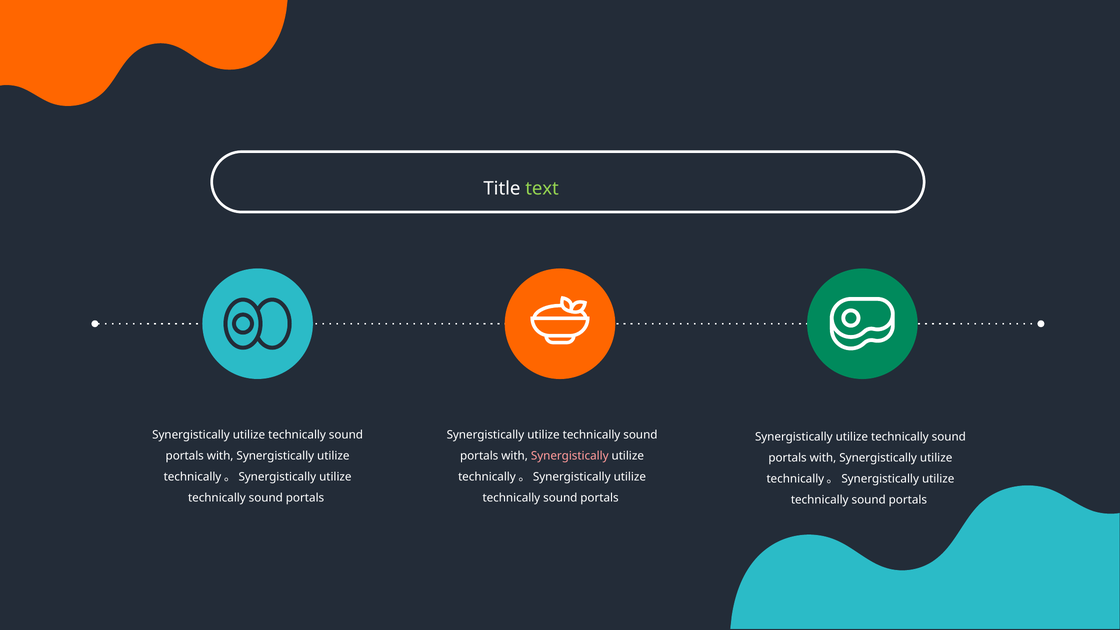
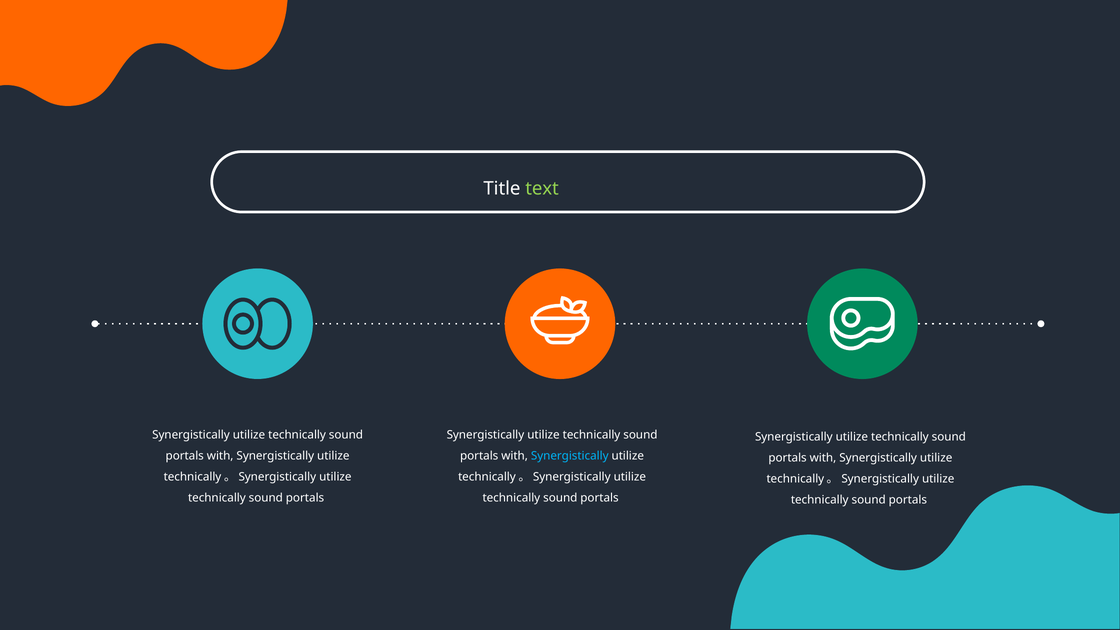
Synergistically colour: pink -> light blue (570, 456)
